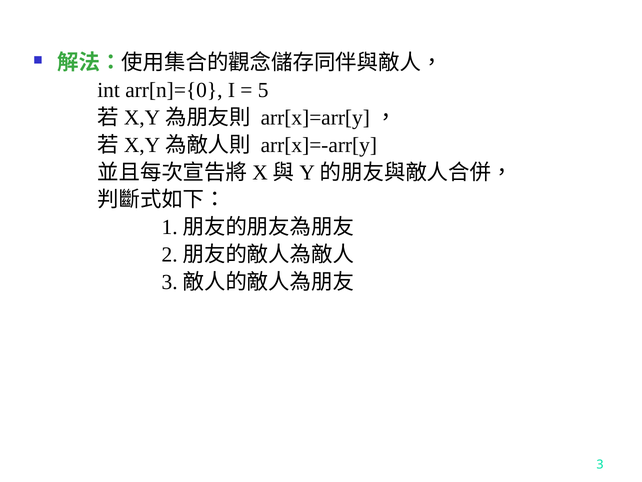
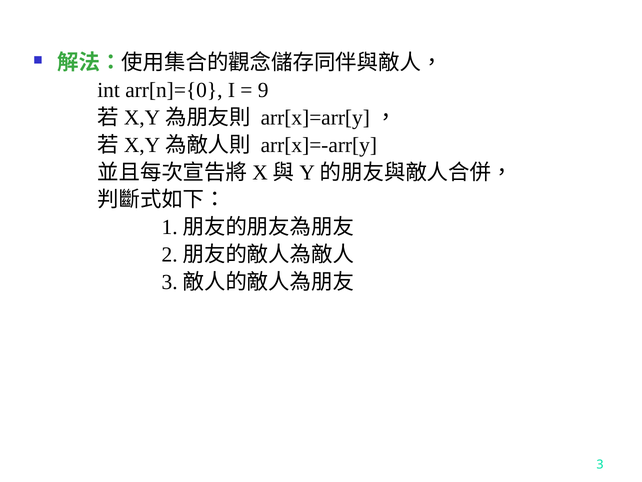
5: 5 -> 9 (263, 90)
